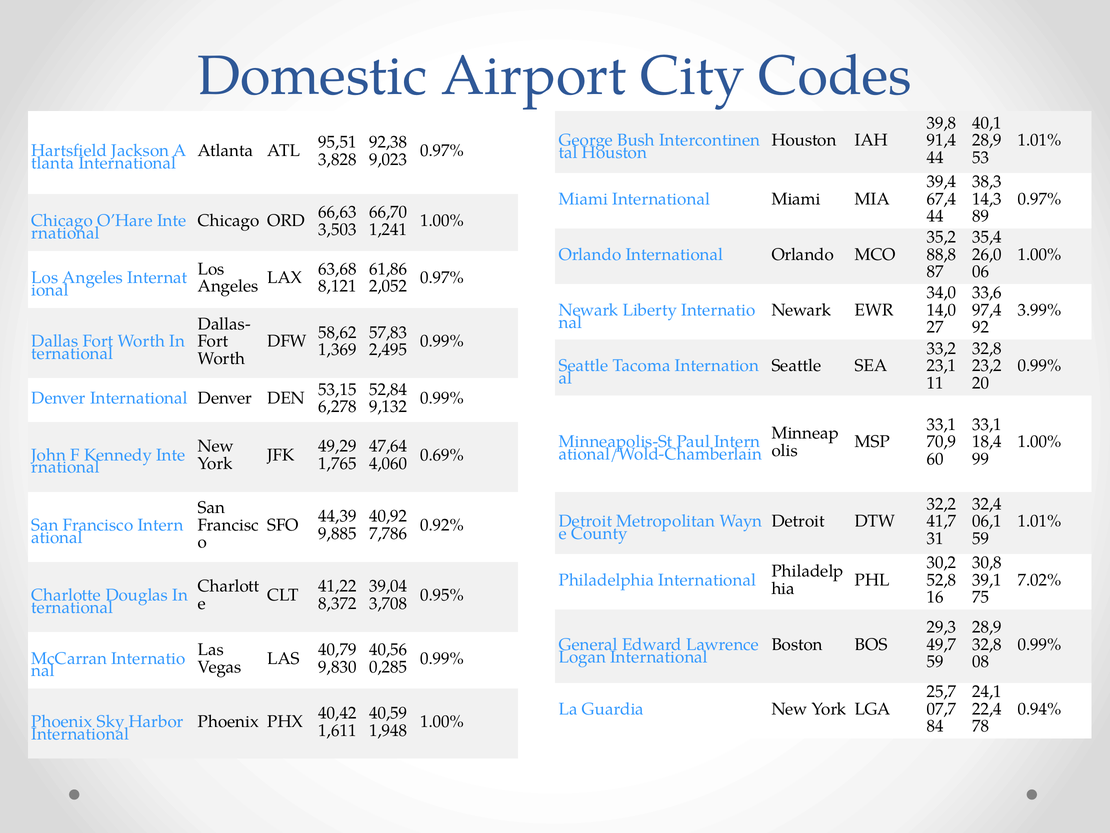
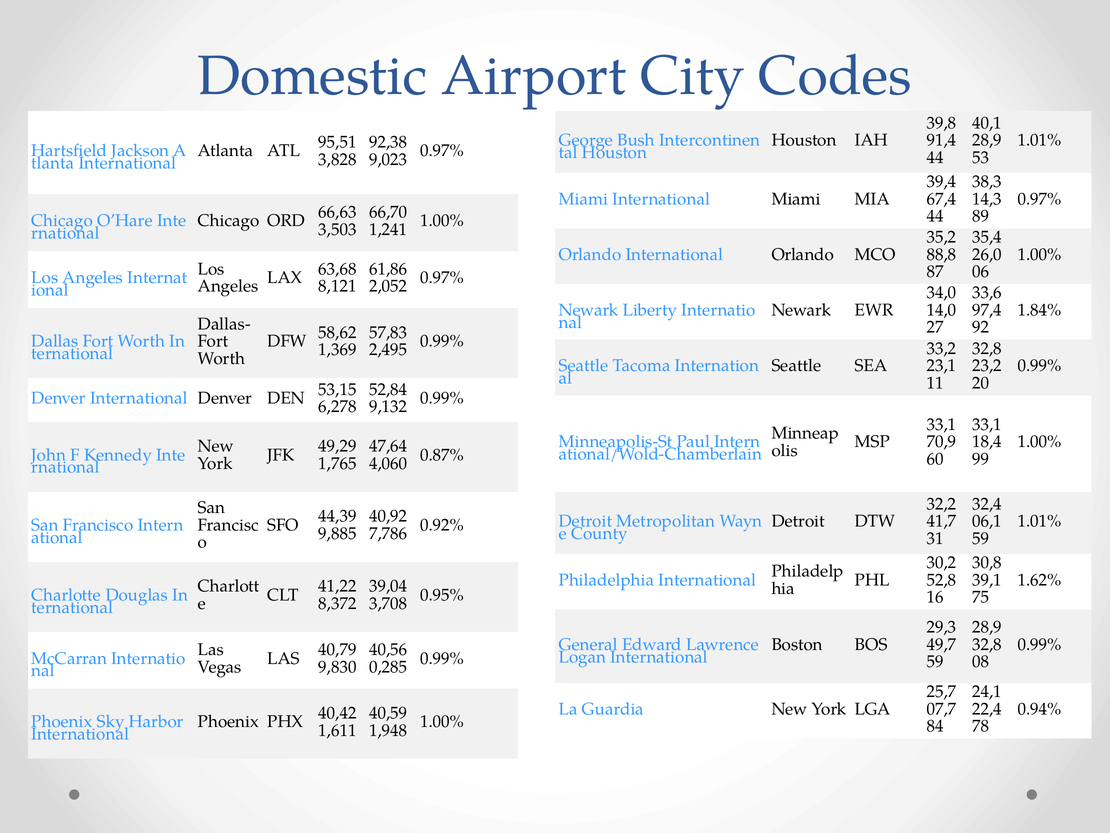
3.99%: 3.99% -> 1.84% (1040, 310)
0.69%: 0.69% -> 0.87% (442, 455)
7.02%: 7.02% -> 1.62% (1040, 580)
